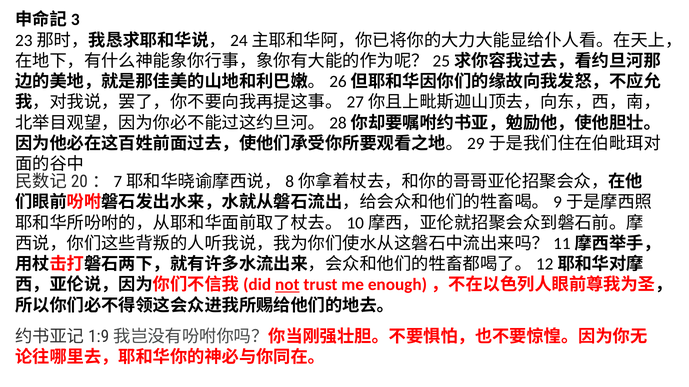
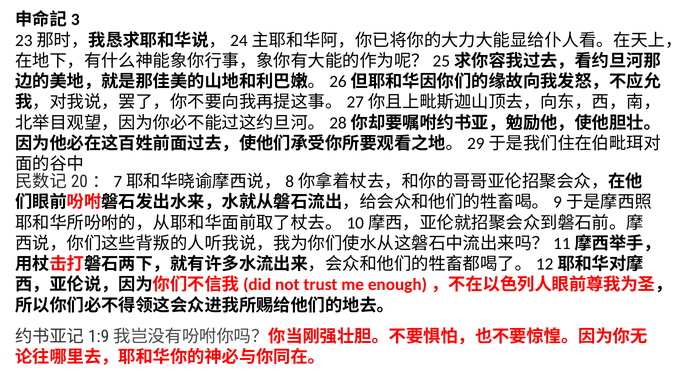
not underline: present -> none (287, 285)
